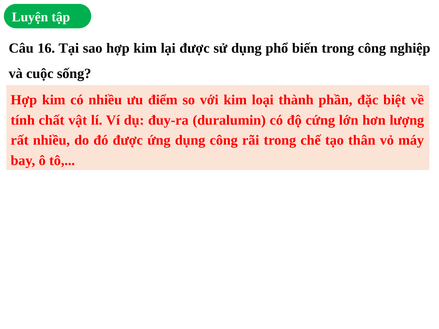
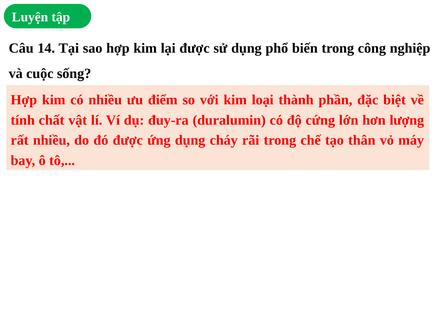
16: 16 -> 14 (46, 48)
dụng công: công -> cháy (224, 140)
